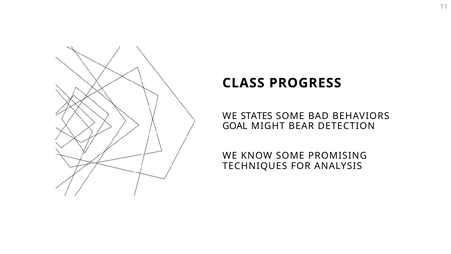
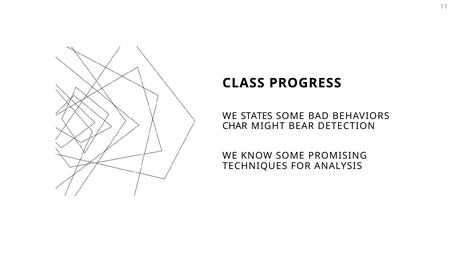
GOAL: GOAL -> CHAR (235, 126)
